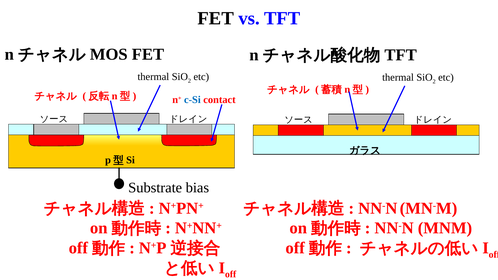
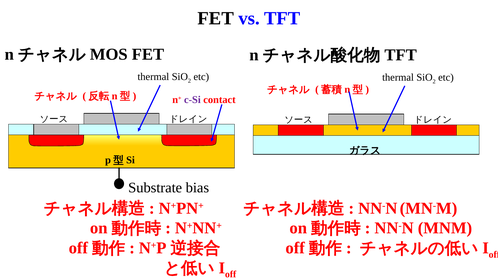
c-Si colour: blue -> purple (192, 100)
